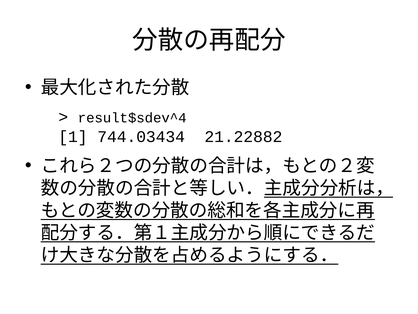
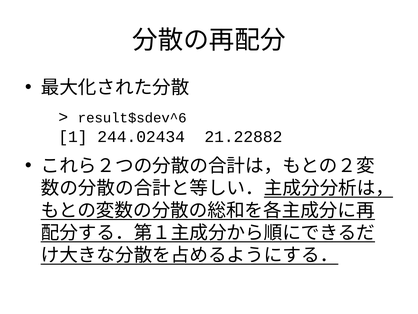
result$sdev^4: result$sdev^4 -> result$sdev^6 (132, 118)
744.03434: 744.03434 -> 244.02434 (141, 137)
